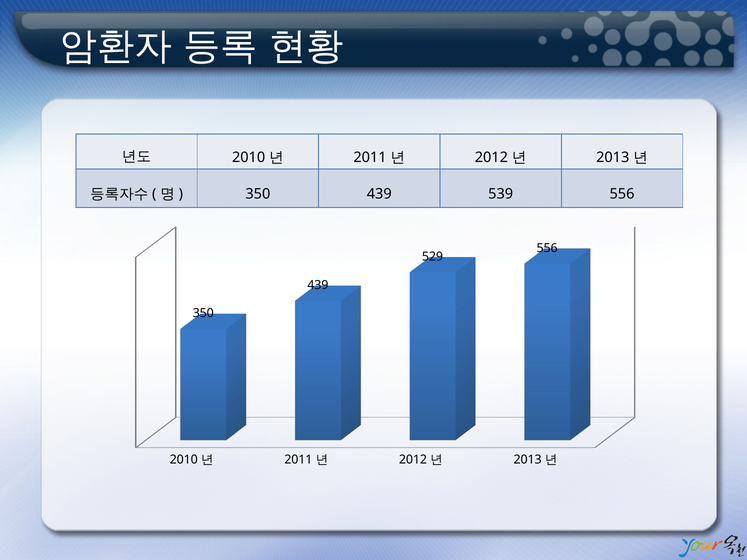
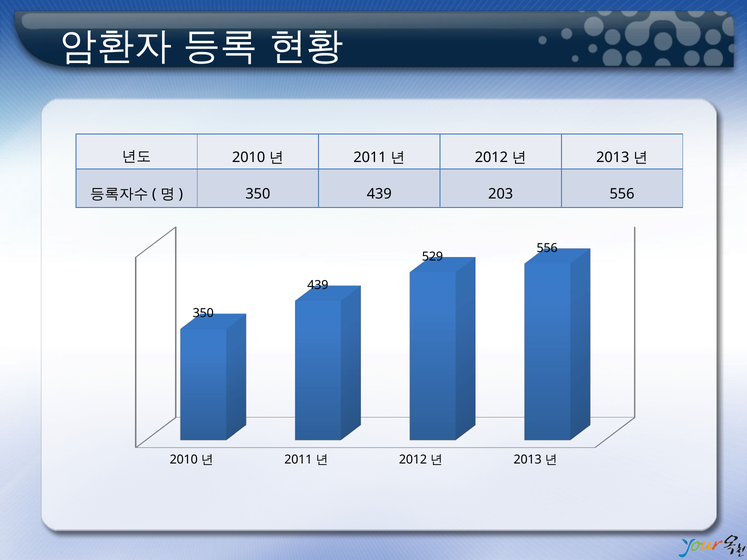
539: 539 -> 203 (501, 194)
